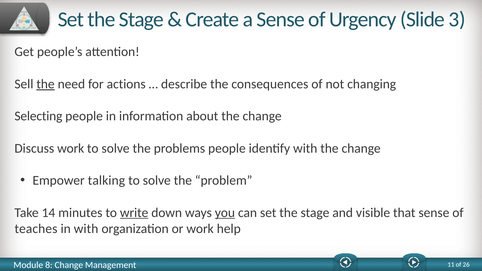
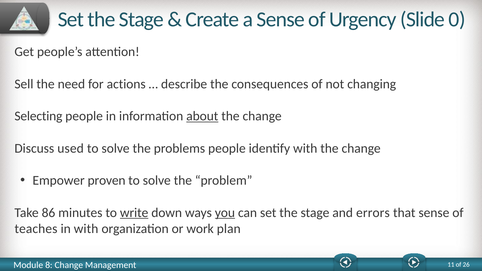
3: 3 -> 0 (457, 20)
the underline: present -> none (46, 84)
about underline: none -> present (202, 116)
Discuss work: work -> used (71, 148)
talking: talking -> proven (107, 181)
14: 14 -> 86 (48, 213)
visible: visible -> errors (373, 213)
help: help -> plan (229, 229)
